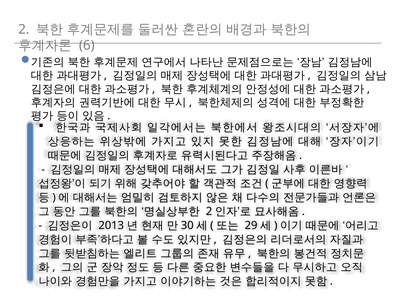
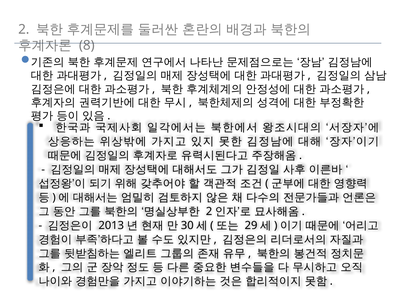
6: 6 -> 8 (87, 45)
